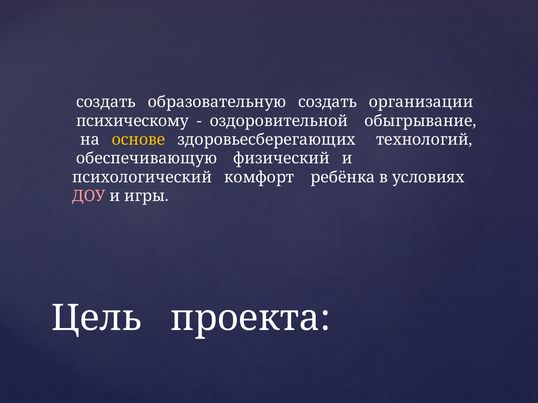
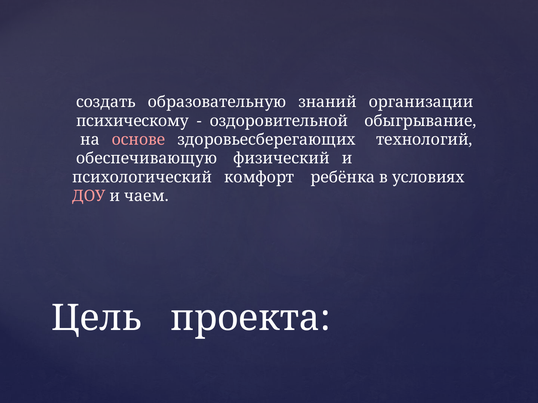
образовательную создать: создать -> знаний (328, 102)
основе colour: yellow -> pink (139, 140)
игры: игры -> чаем (146, 196)
